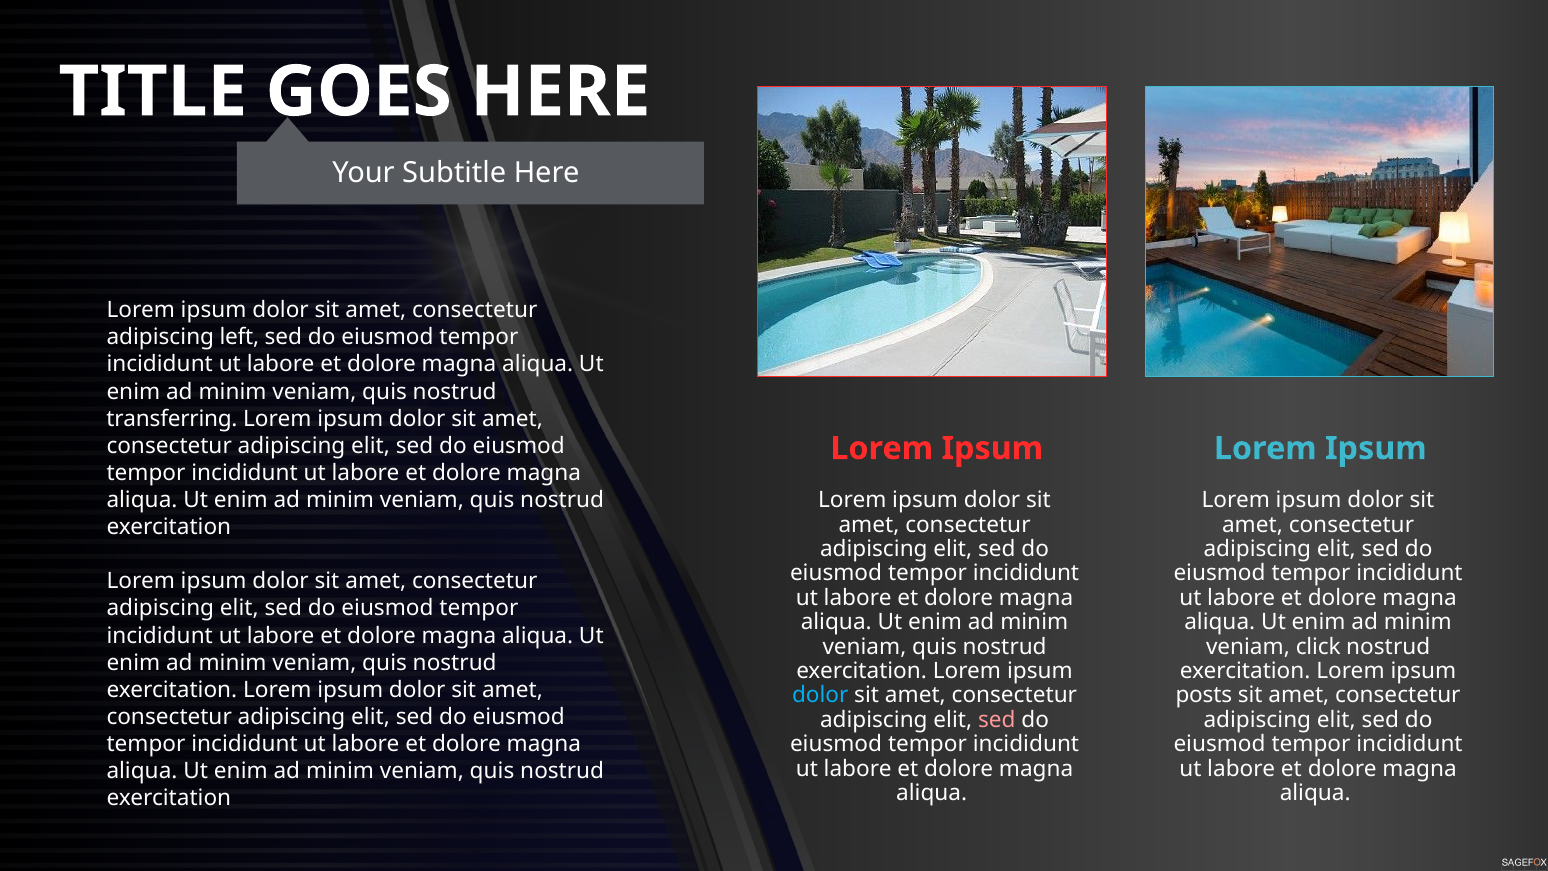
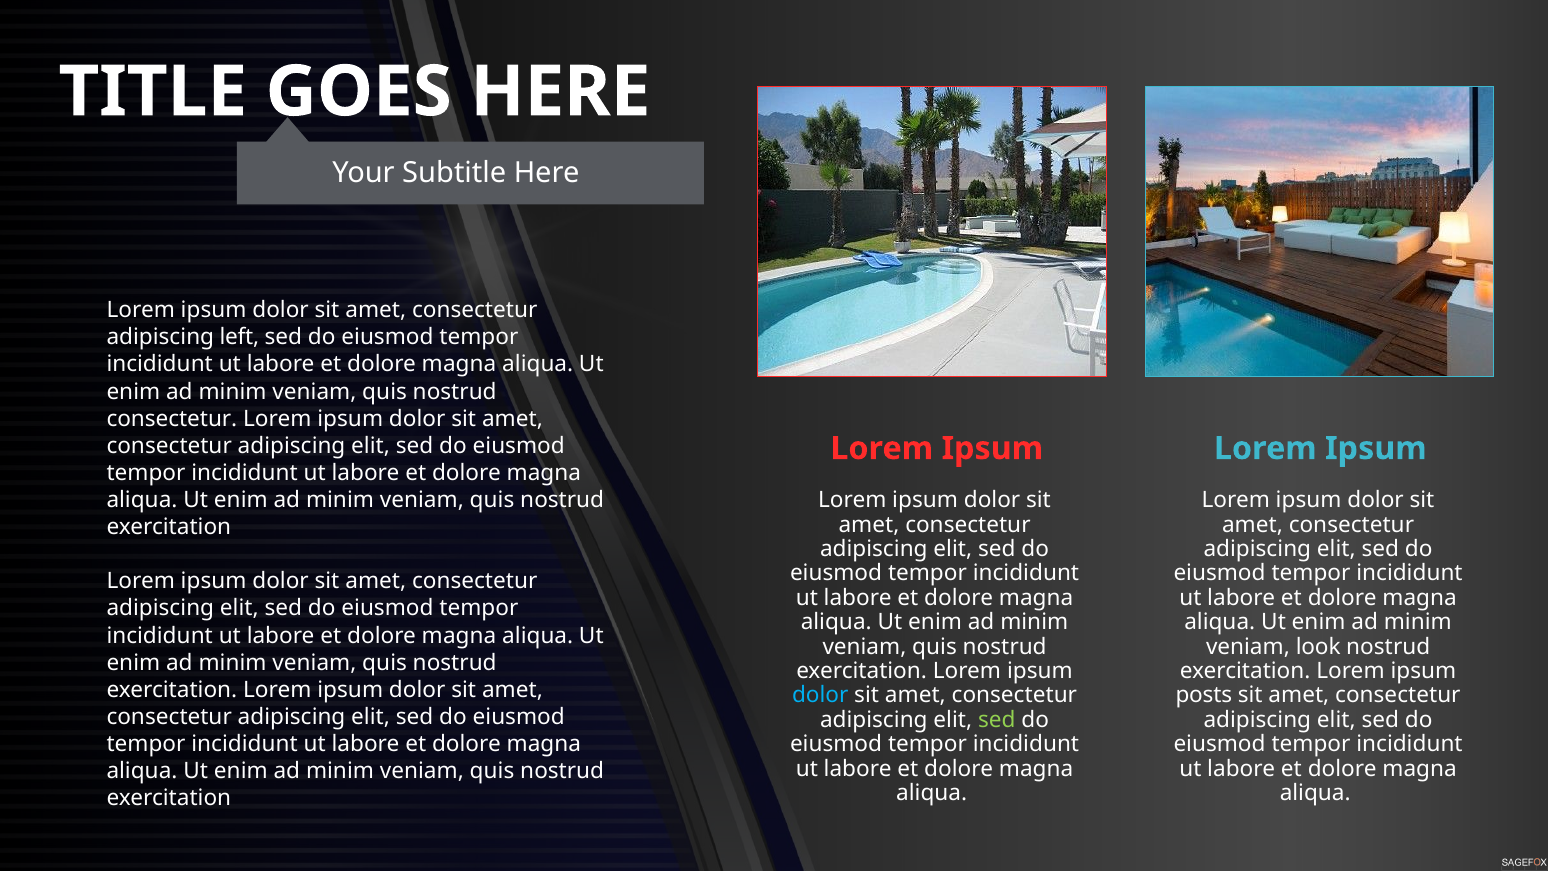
transferring: transferring -> consectetur (172, 419)
click: click -> look (1318, 646)
sed colour: pink -> light green (997, 720)
